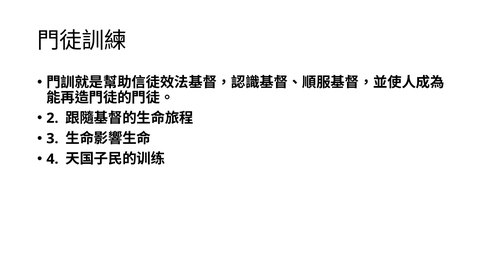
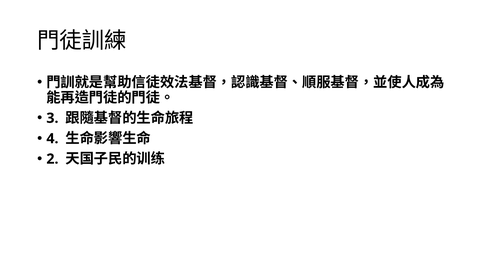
2: 2 -> 3 (52, 118)
3: 3 -> 4 (52, 139)
4: 4 -> 2 (52, 159)
